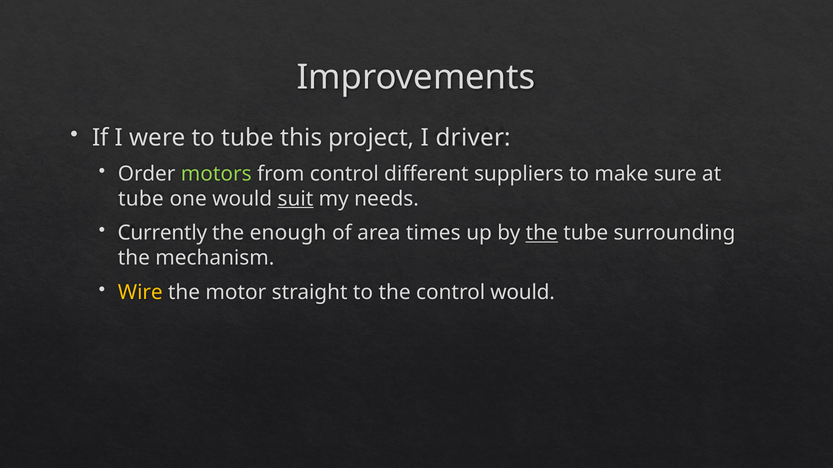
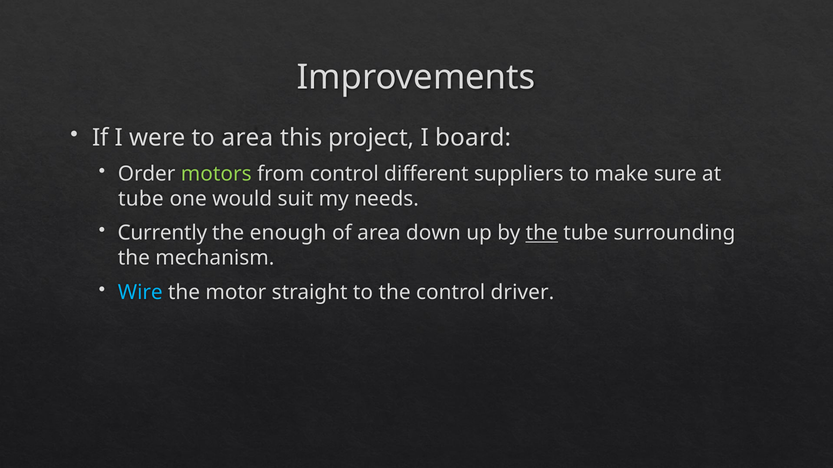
to tube: tube -> area (248, 138)
driver: driver -> board (473, 138)
suit underline: present -> none (295, 199)
times: times -> down (433, 233)
Wire colour: yellow -> light blue (140, 293)
control would: would -> driver (522, 293)
